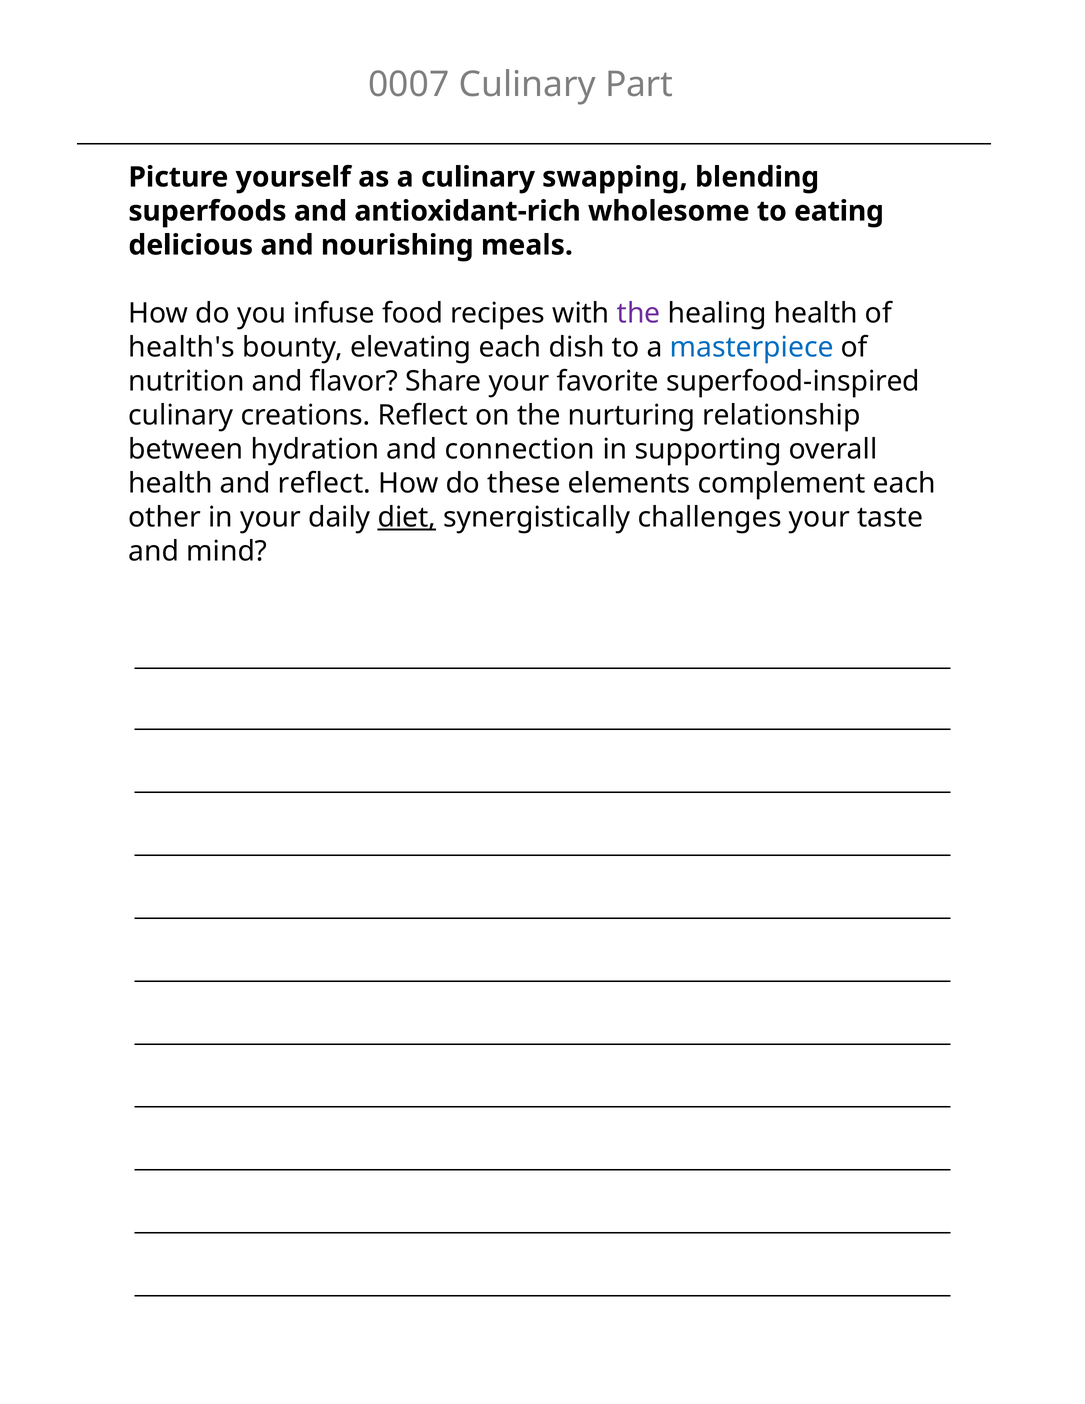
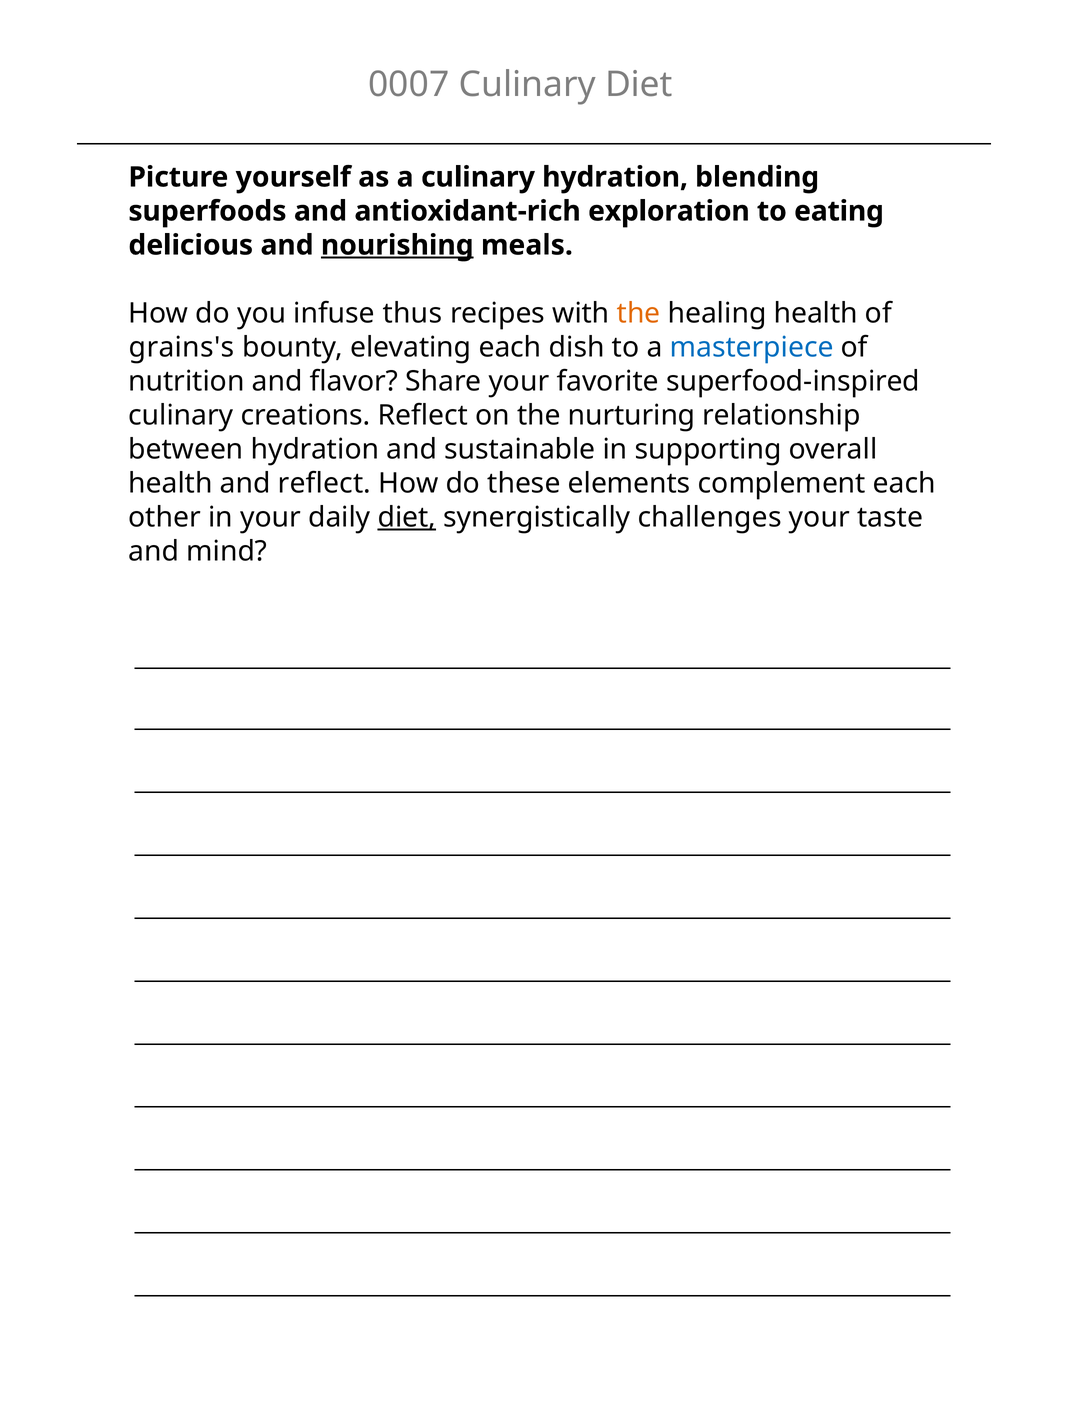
Culinary Part: Part -> Diet (639, 85)
culinary swapping: swapping -> hydration (615, 177)
wholesome: wholesome -> exploration (669, 211)
nourishing underline: none -> present (397, 245)
food: food -> thus (412, 313)
the colour: purple -> orange (639, 313)
health's: health's -> grains's (182, 347)
connection: connection -> sustainable (520, 449)
